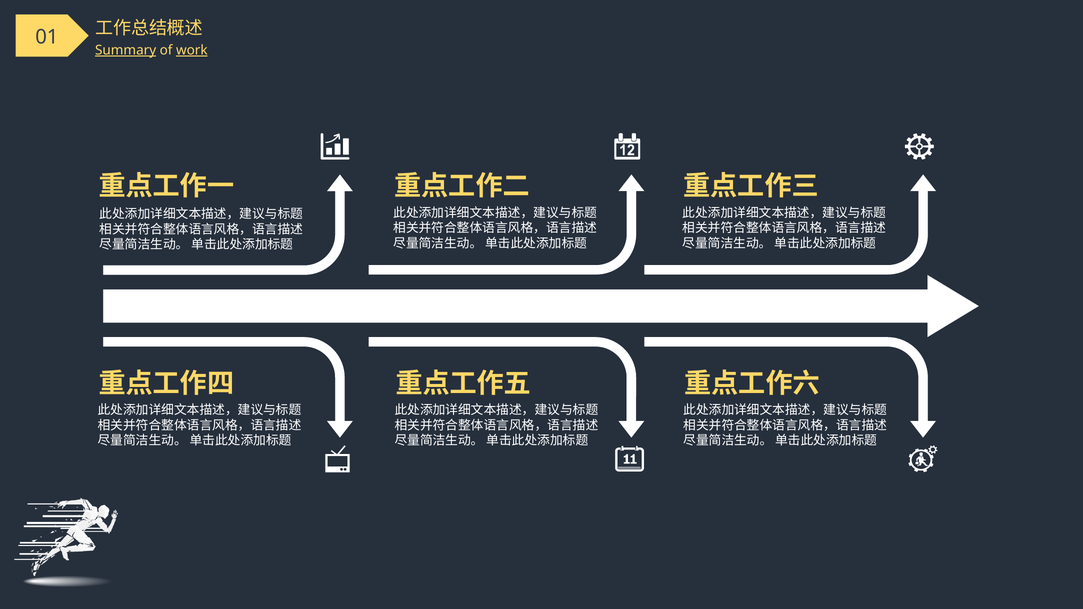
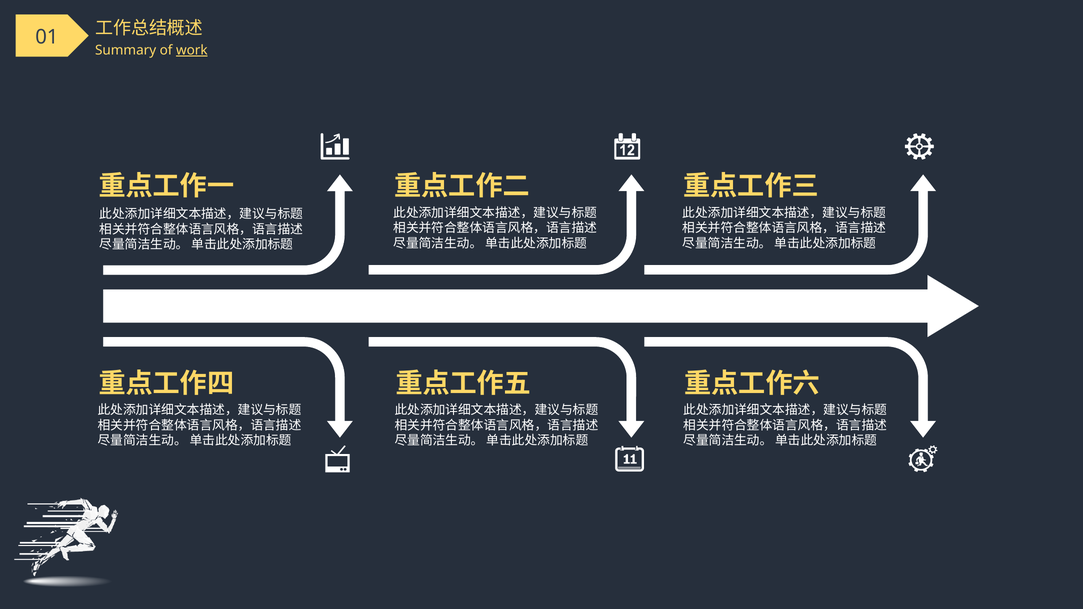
Summary underline: present -> none (126, 50)
